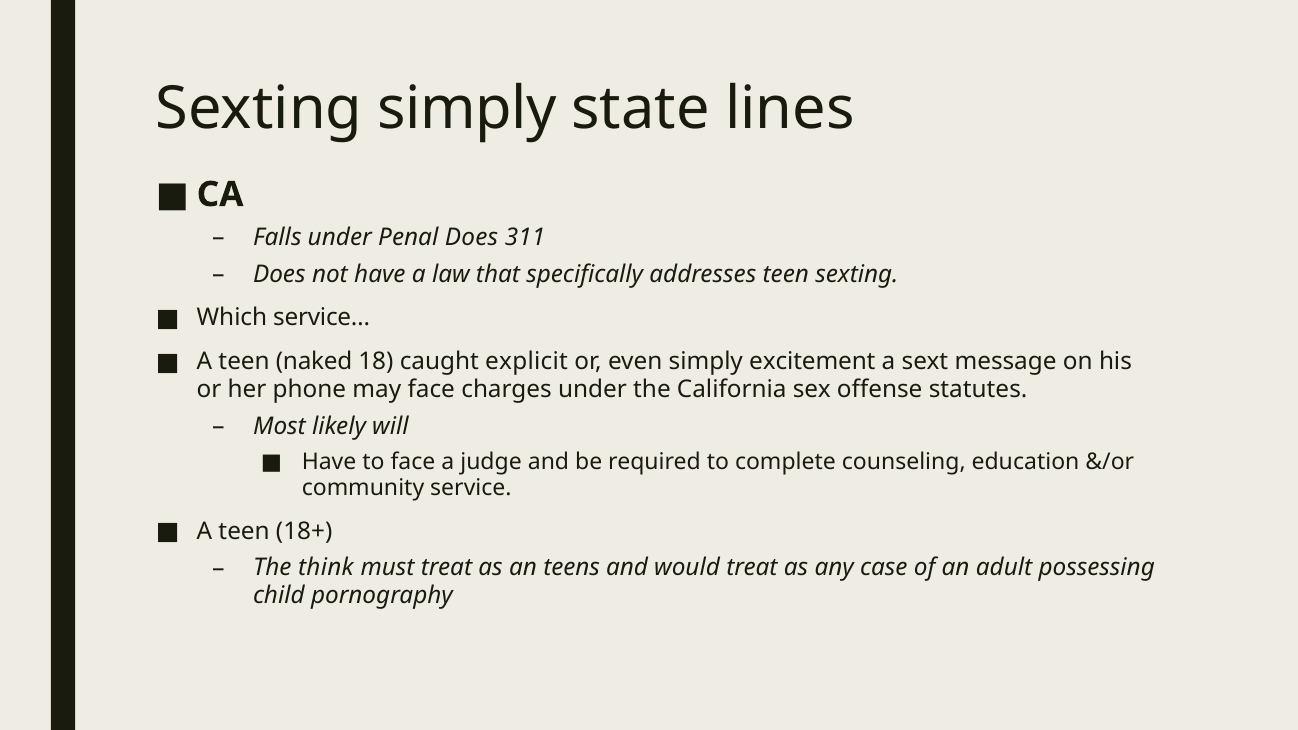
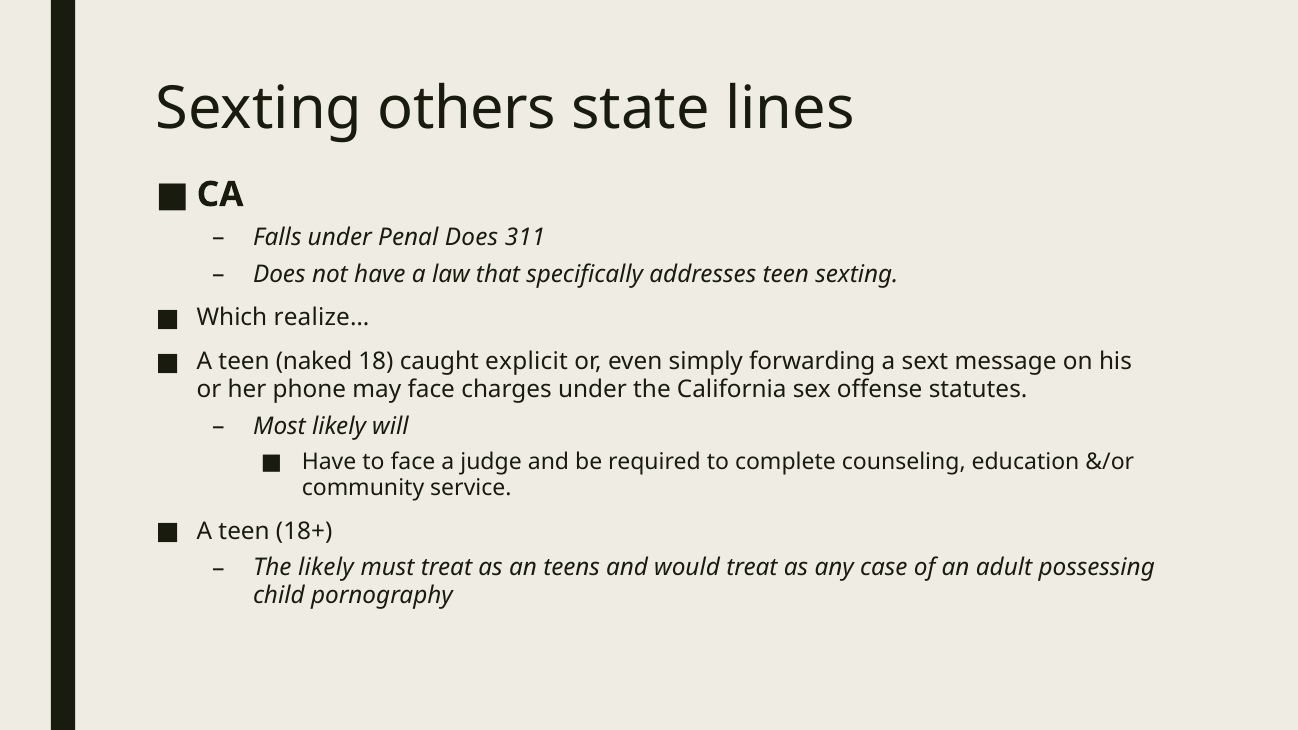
Sexting simply: simply -> others (467, 109)
service…: service… -> realize… (321, 318)
excitement: excitement -> forwarding (812, 362)
The think: think -> likely (326, 568)
